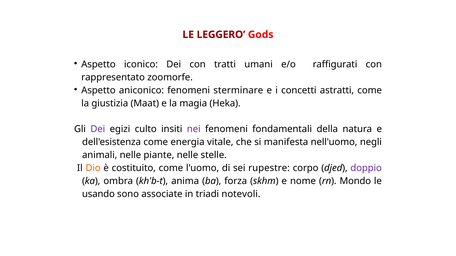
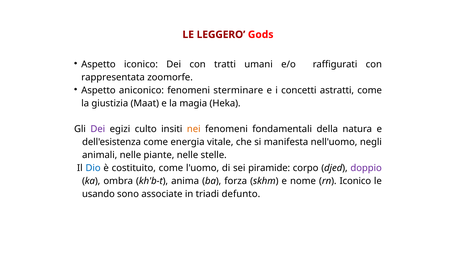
rappresentato: rappresentato -> rappresentata (113, 78)
nei colour: purple -> orange (194, 129)
Dio colour: orange -> blue (93, 168)
rupestre: rupestre -> piramide (269, 168)
rn Mondo: Mondo -> Iconico (355, 181)
notevoli: notevoli -> defunto (241, 194)
